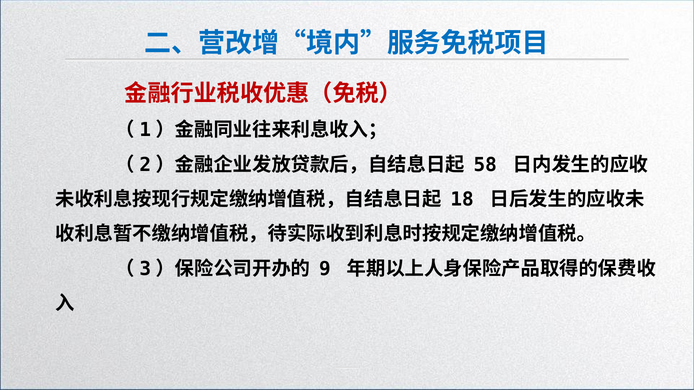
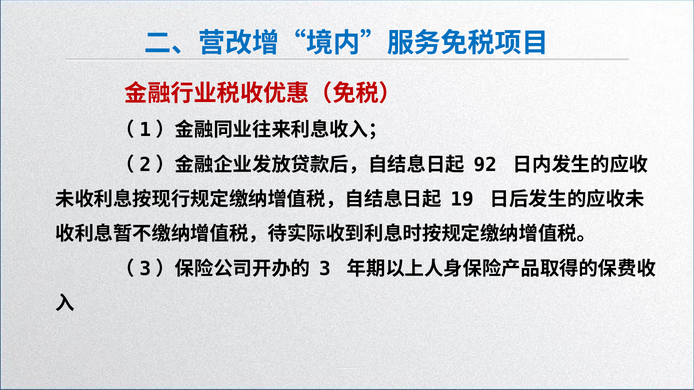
58: 58 -> 92 (485, 165)
18: 18 -> 19 (462, 200)
9: 9 -> 3 (325, 269)
